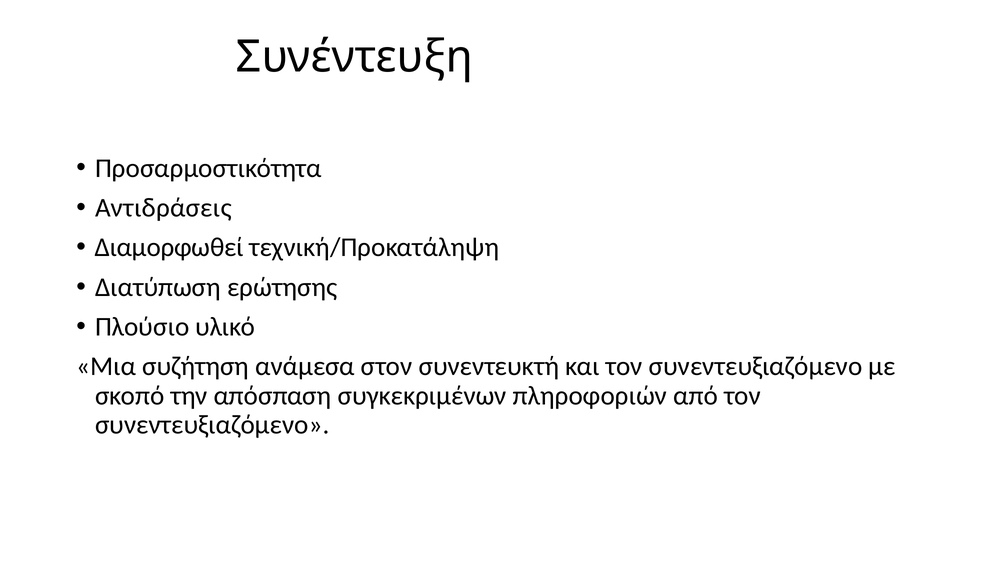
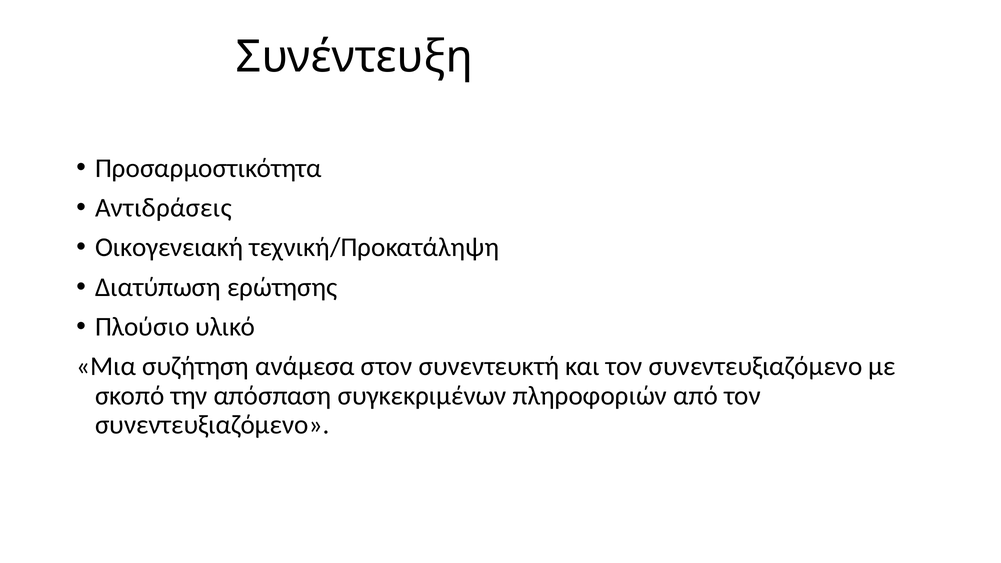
Διαμορφωθεί: Διαμορφωθεί -> Οικογενειακή (169, 247)
